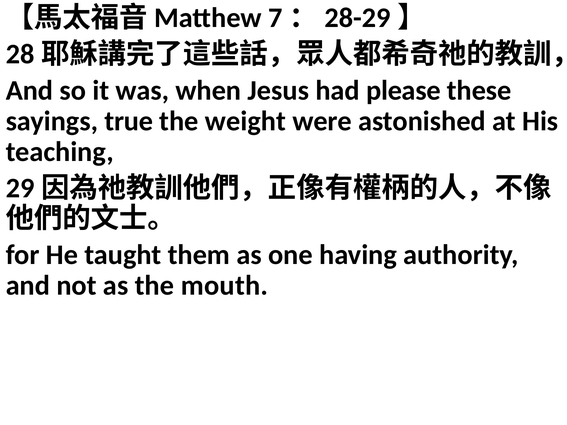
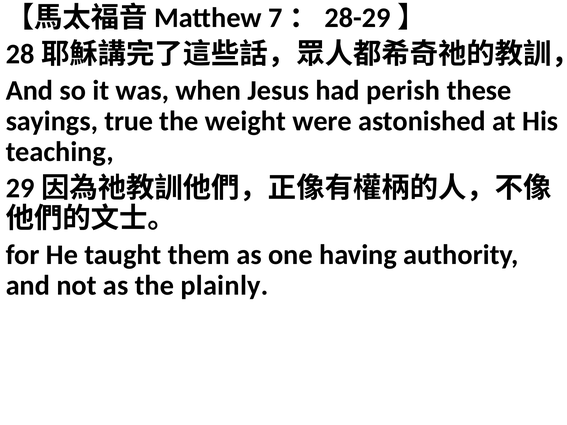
please: please -> perish (403, 91)
mouth: mouth -> plainly (224, 286)
